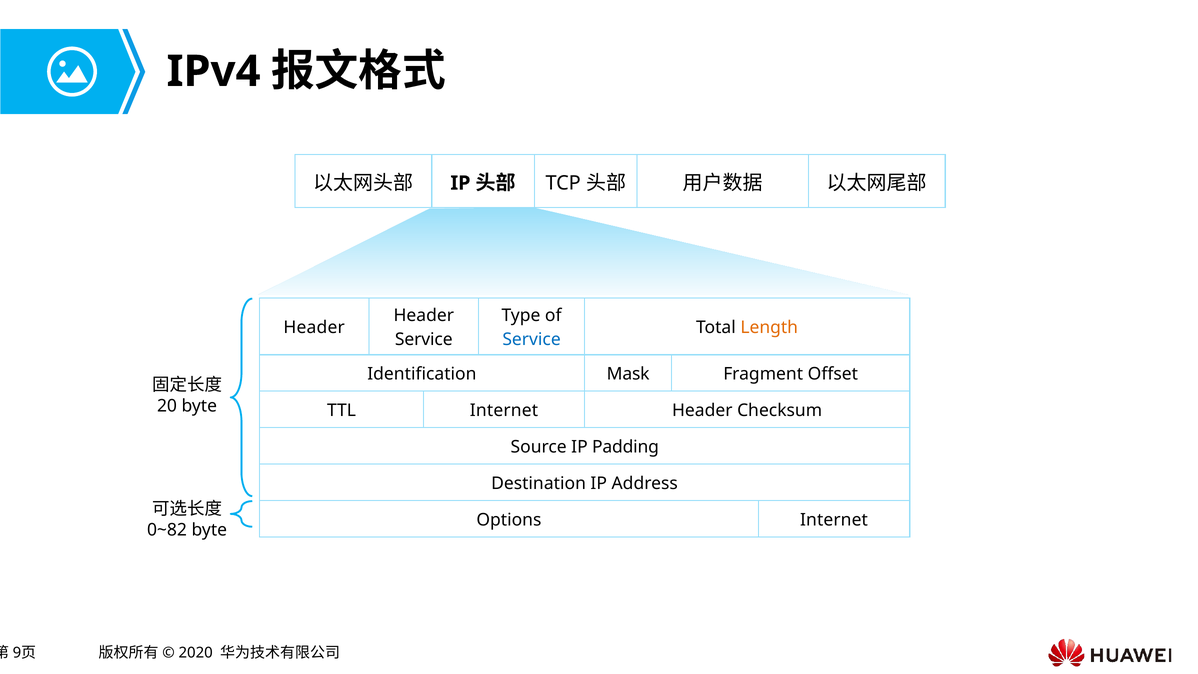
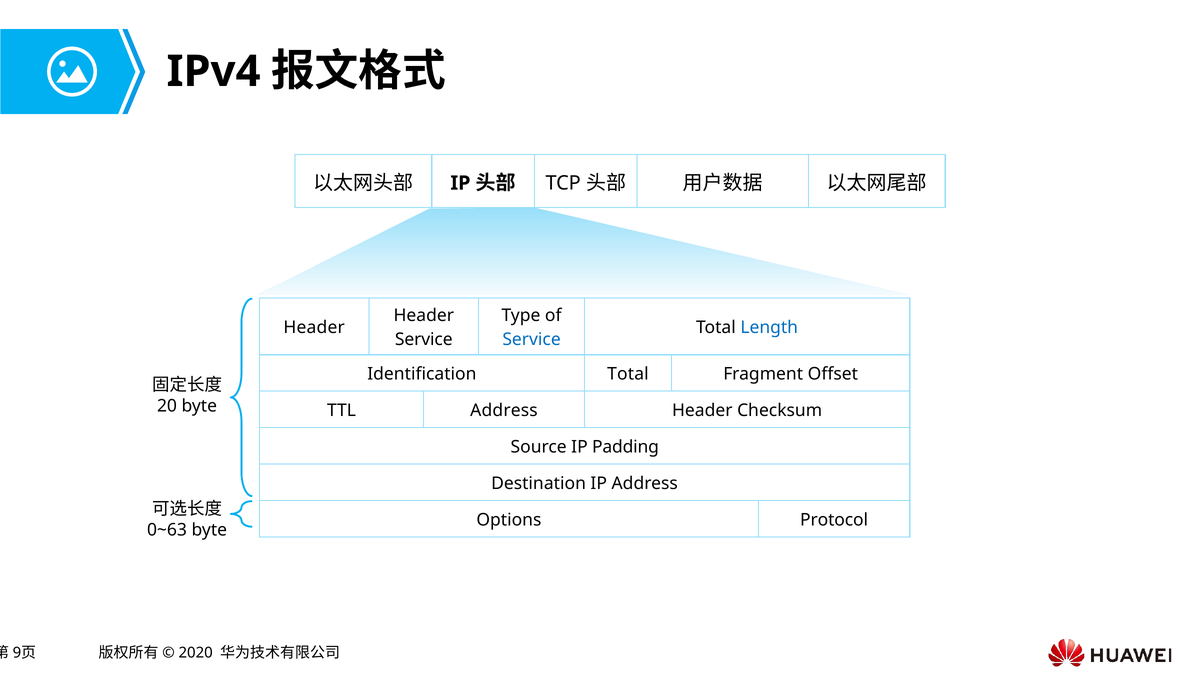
Length colour: orange -> blue (769, 327)
Identification Mask: Mask -> Total (628, 374)
TTL Internet: Internet -> Address (504, 410)
Options Internet: Internet -> Protocol (834, 520)
0~82: 0~82 -> 0~63 (167, 530)
